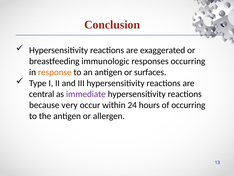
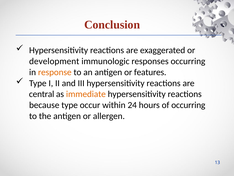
breastfeeding: breastfeeding -> development (54, 61)
surfaces: surfaces -> features (150, 72)
immediate colour: purple -> orange (86, 94)
because very: very -> type (70, 105)
